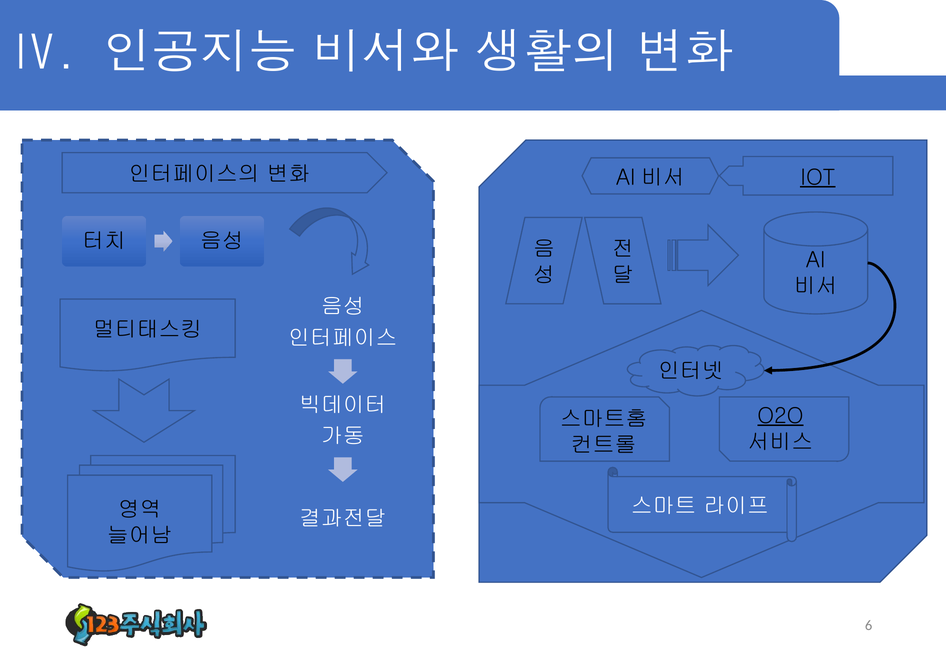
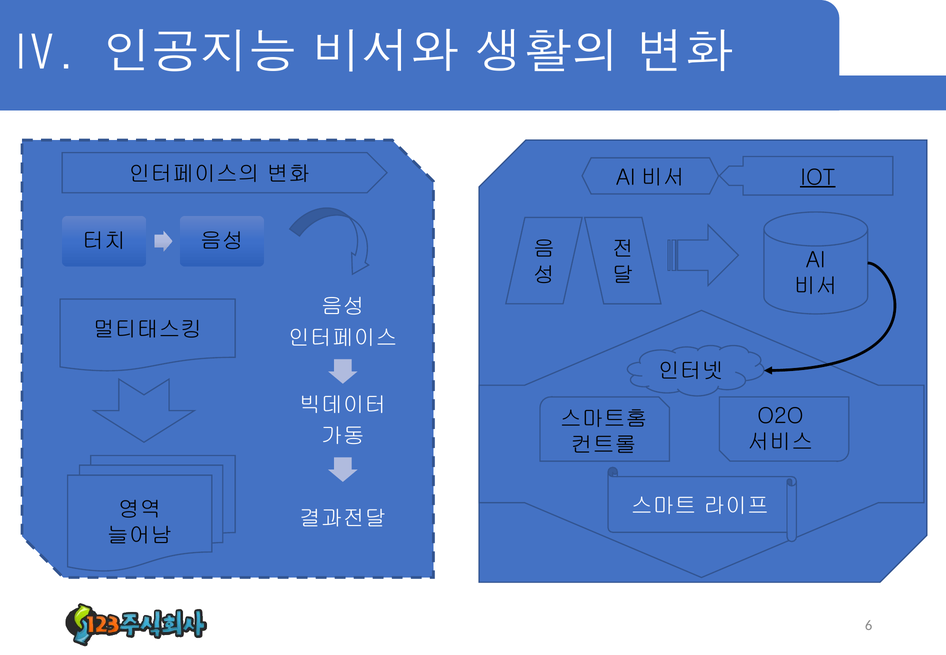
O2O underline: present -> none (780, 416)
